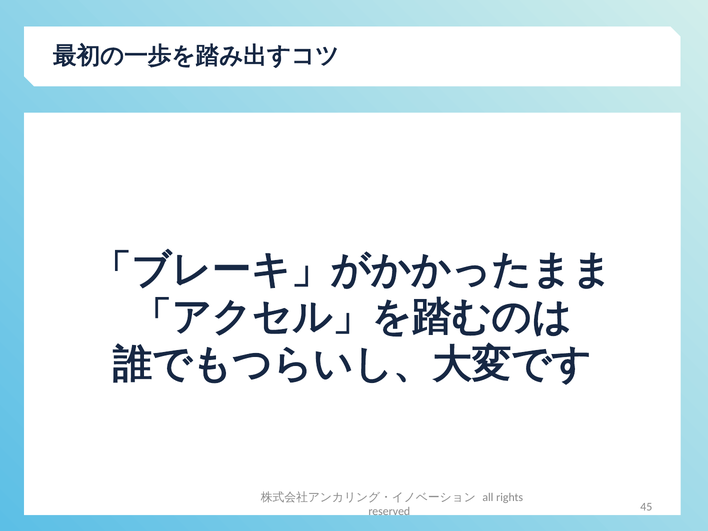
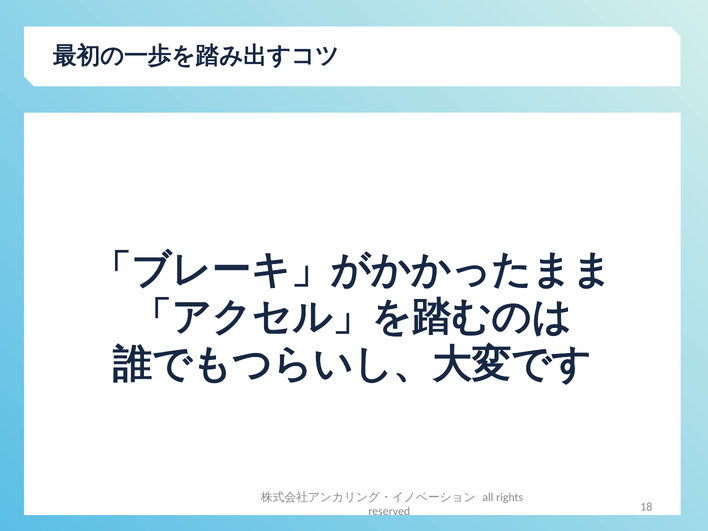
45: 45 -> 18 (646, 507)
